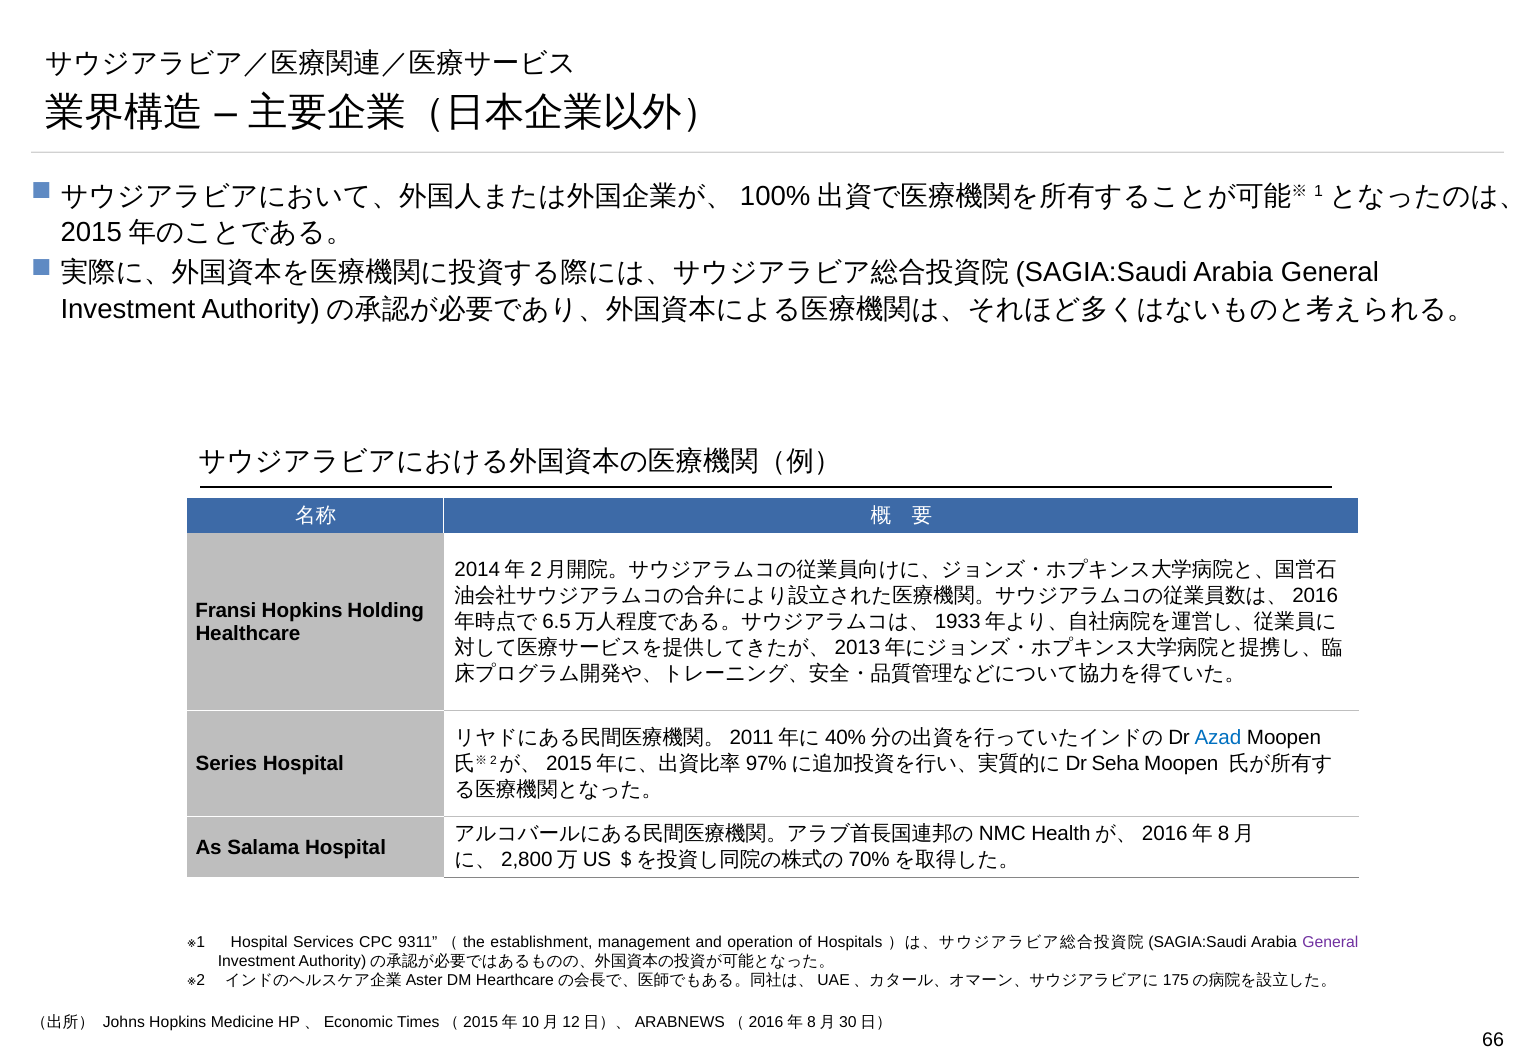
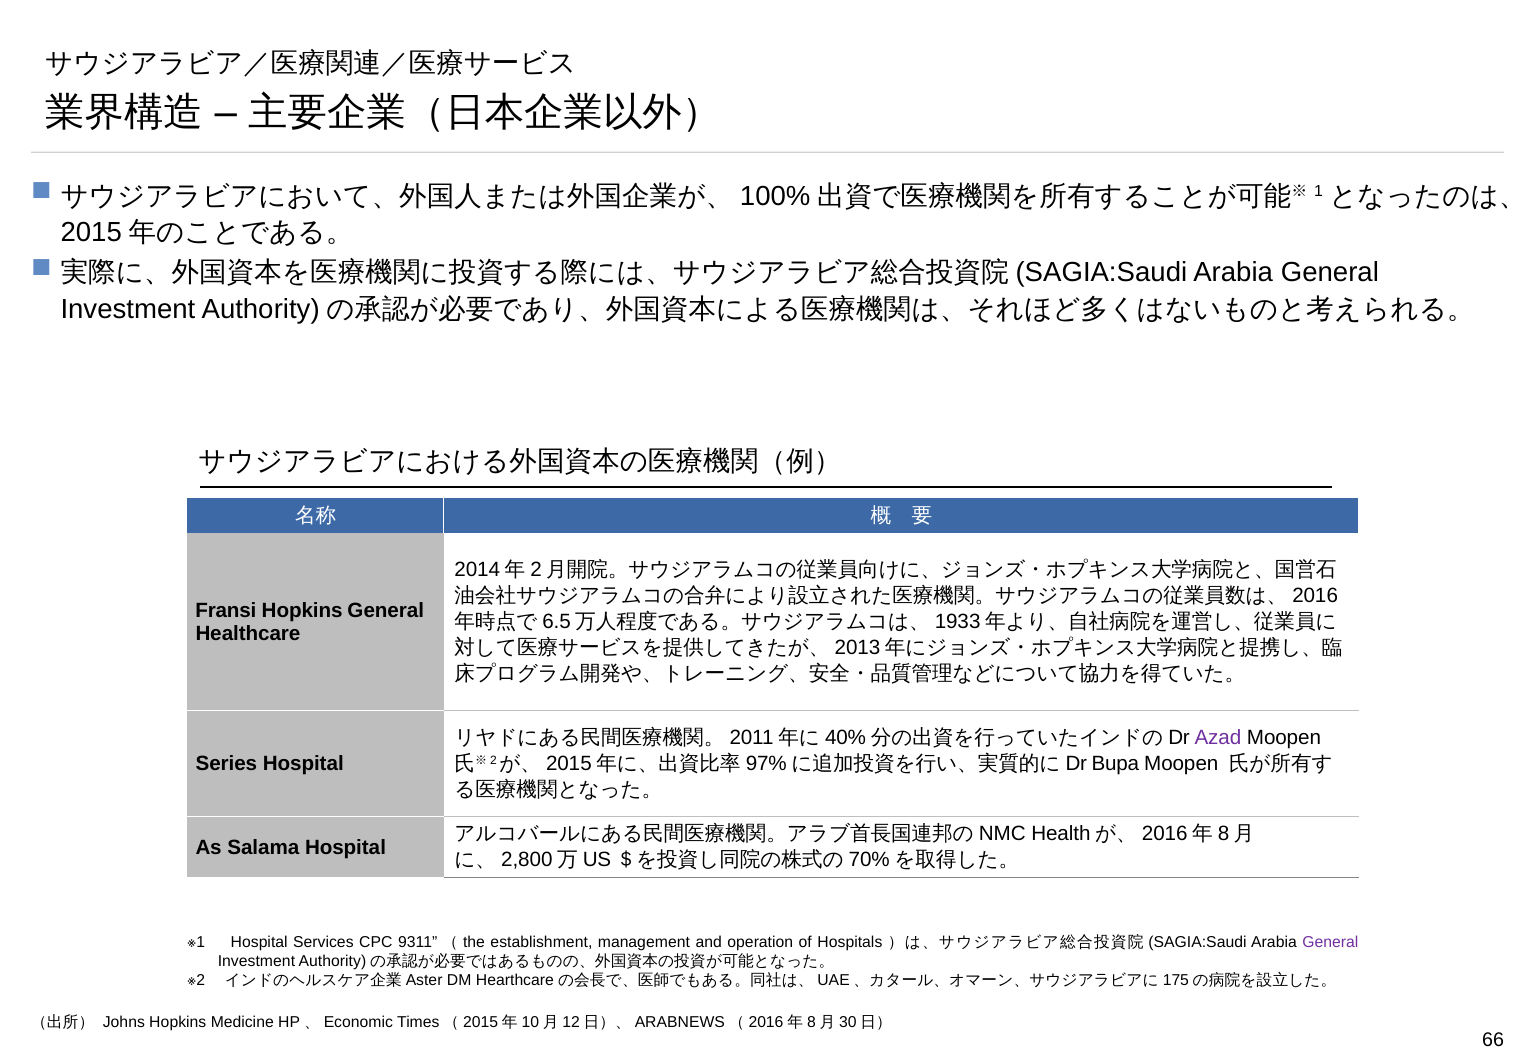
Hopkins Holding: Holding -> General (386, 611)
Azad colour: blue -> purple (1218, 737)
Seha: Seha -> Bupa (1115, 763)
